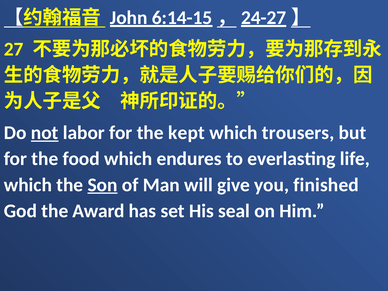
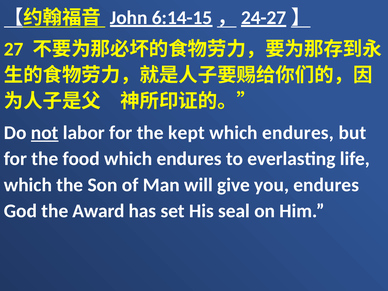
trousers: trousers -> endures (298, 133)
Son underline: present -> none (103, 185)
you finished: finished -> endures (326, 185)
